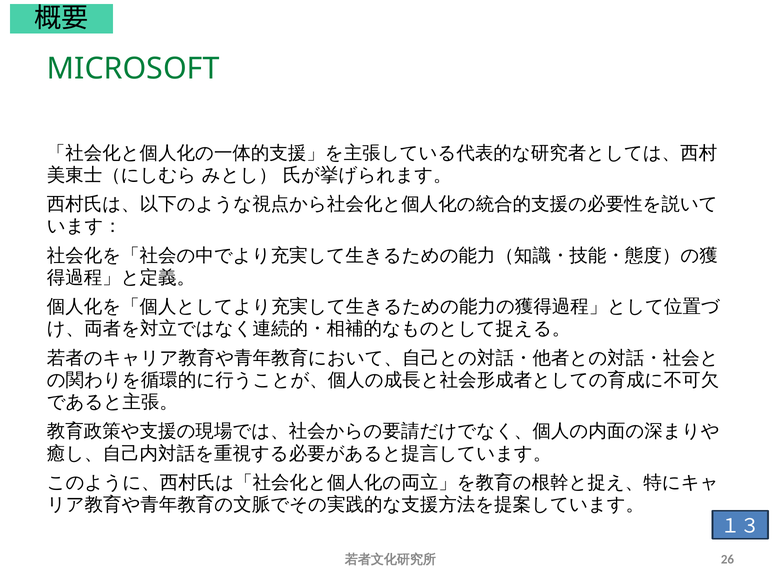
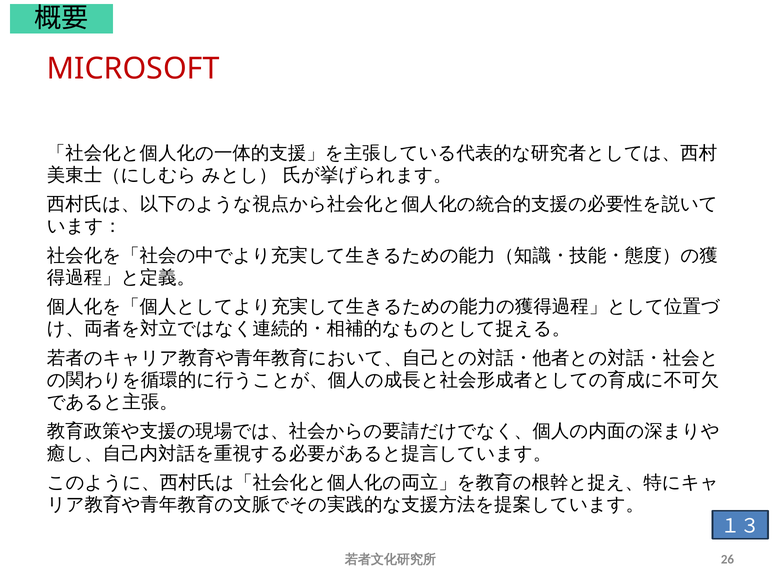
MICROSOFT colour: green -> red (133, 69)
